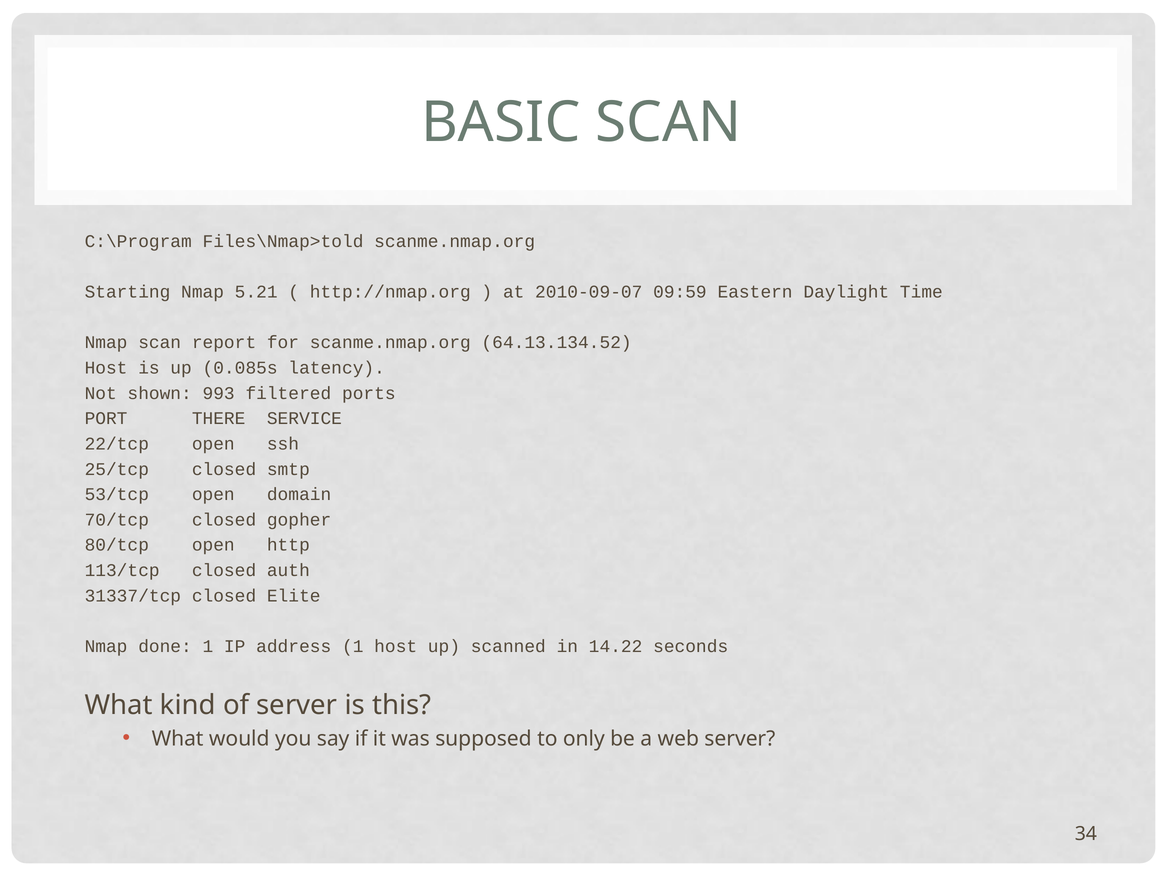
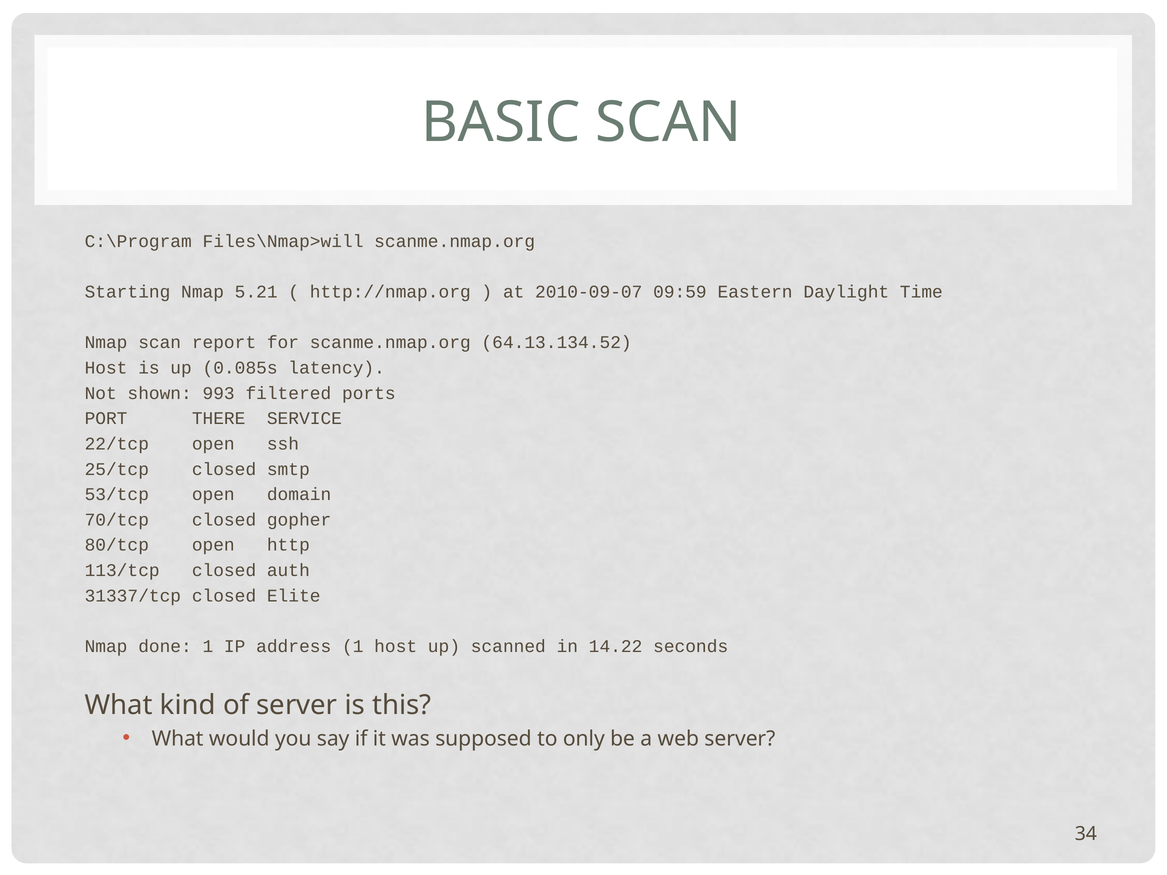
Files\Nmap>told: Files\Nmap>told -> Files\Nmap>will (283, 241)
